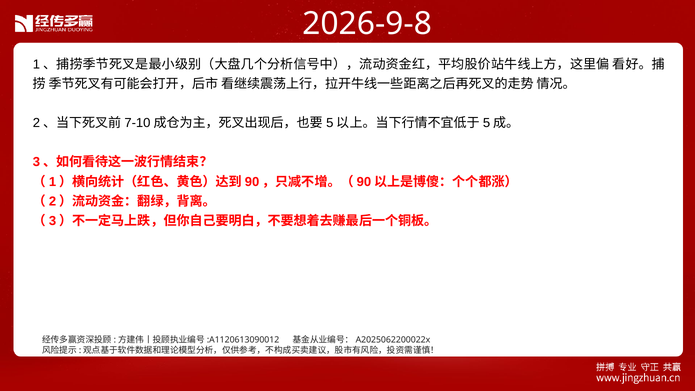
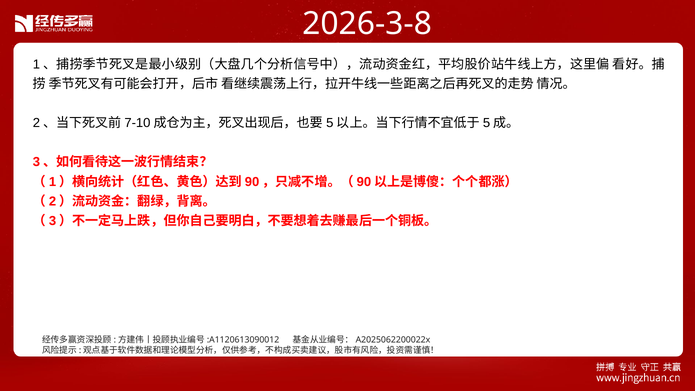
2026-9-8: 2026-9-8 -> 2026-3-8 (367, 24)
